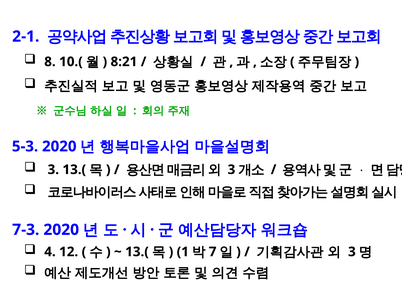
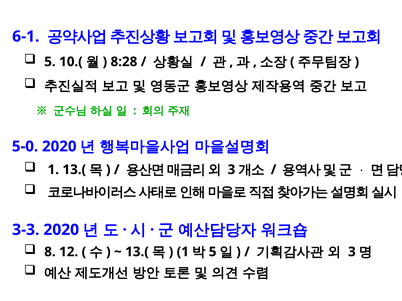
2-1: 2-1 -> 6-1 (26, 37)
8: 8 -> 5 (50, 62)
8:21: 8:21 -> 8:28 (124, 62)
5-3: 5-3 -> 5-0 (25, 147)
3: 3 -> 1 (53, 170)
7-3: 7-3 -> 3-3 (26, 230)
4: 4 -> 8 (50, 252)
7: 7 -> 5 (213, 252)
